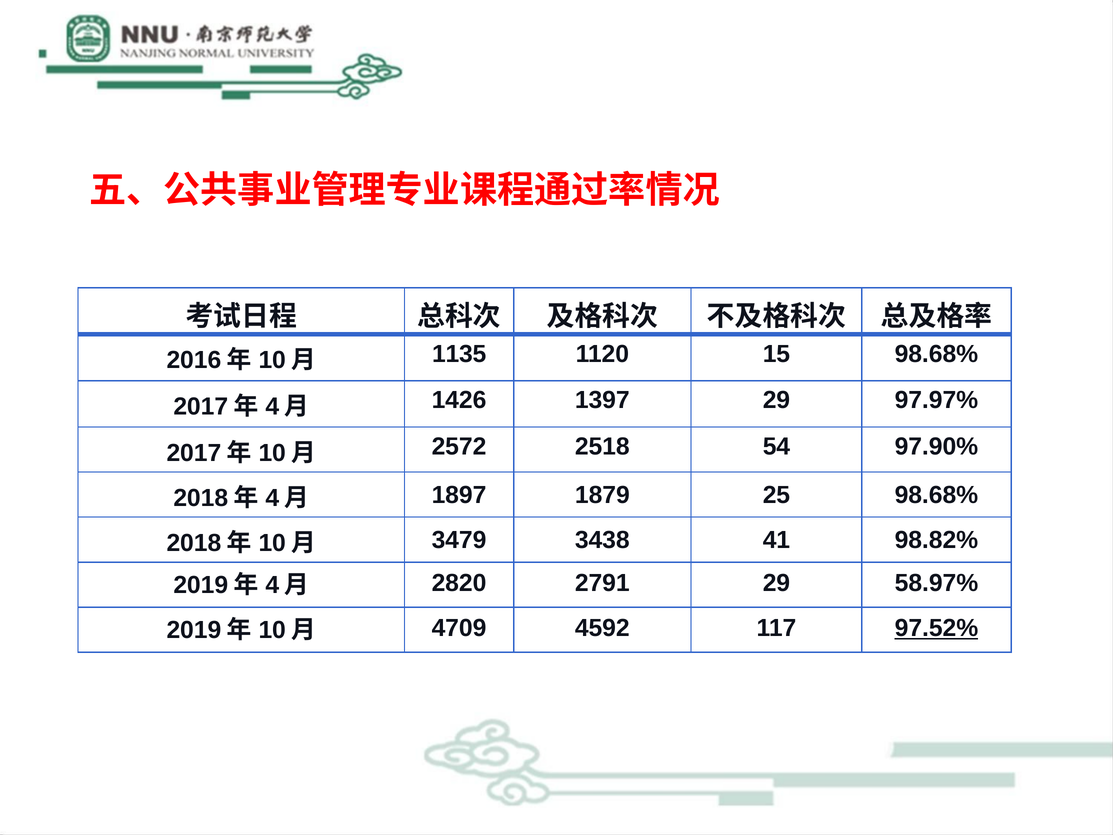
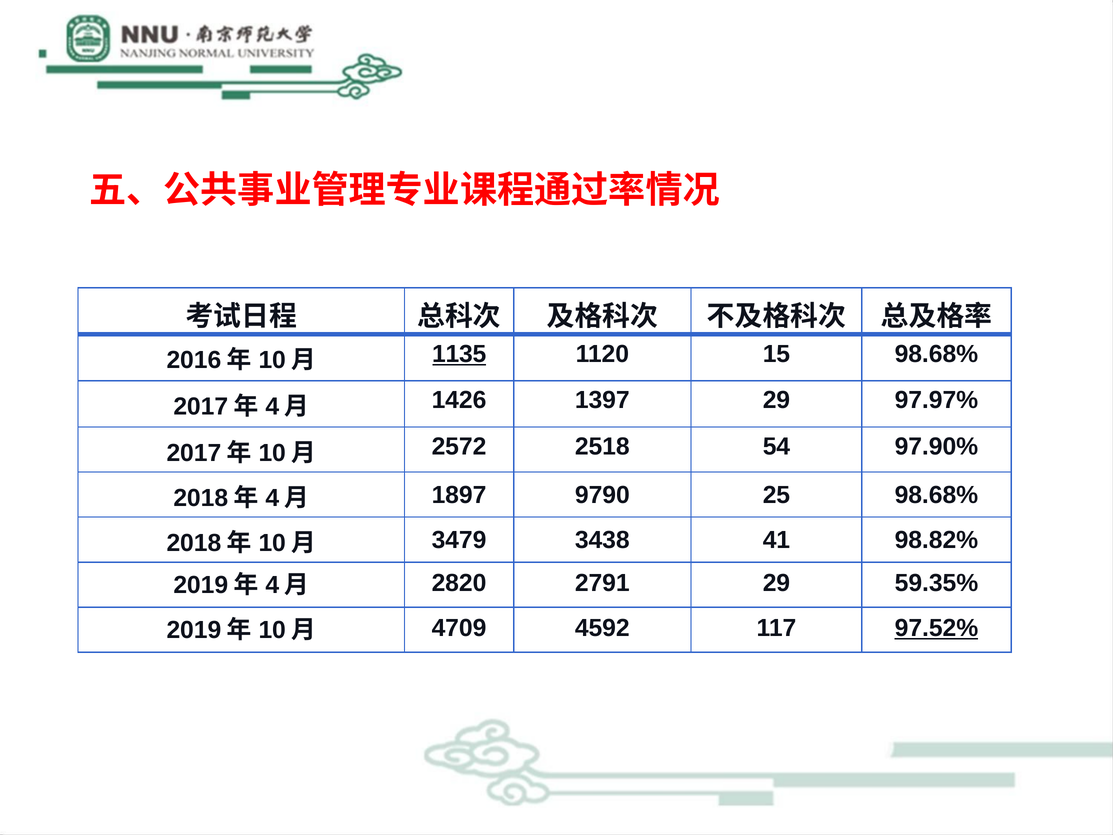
1135 underline: none -> present (459, 354)
1879: 1879 -> 9790 (602, 495)
58.97%: 58.97% -> 59.35% (937, 583)
